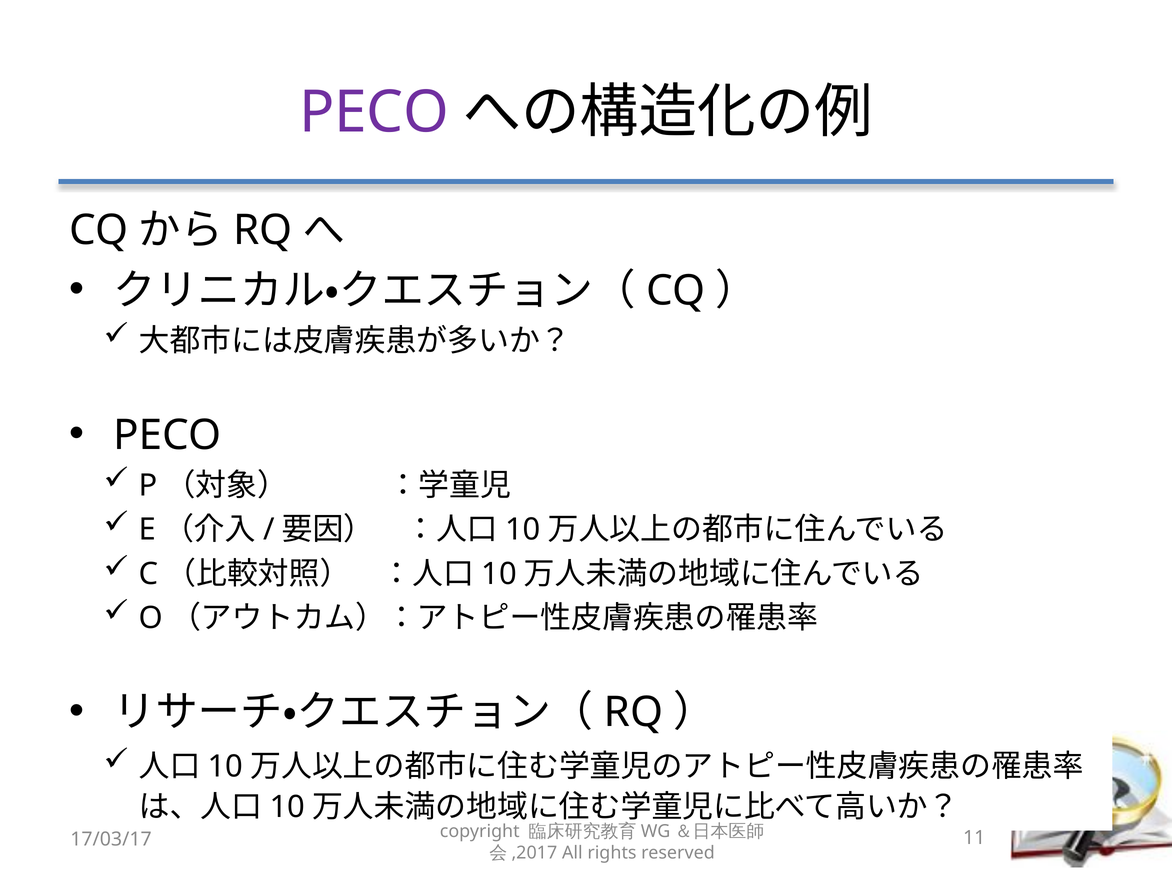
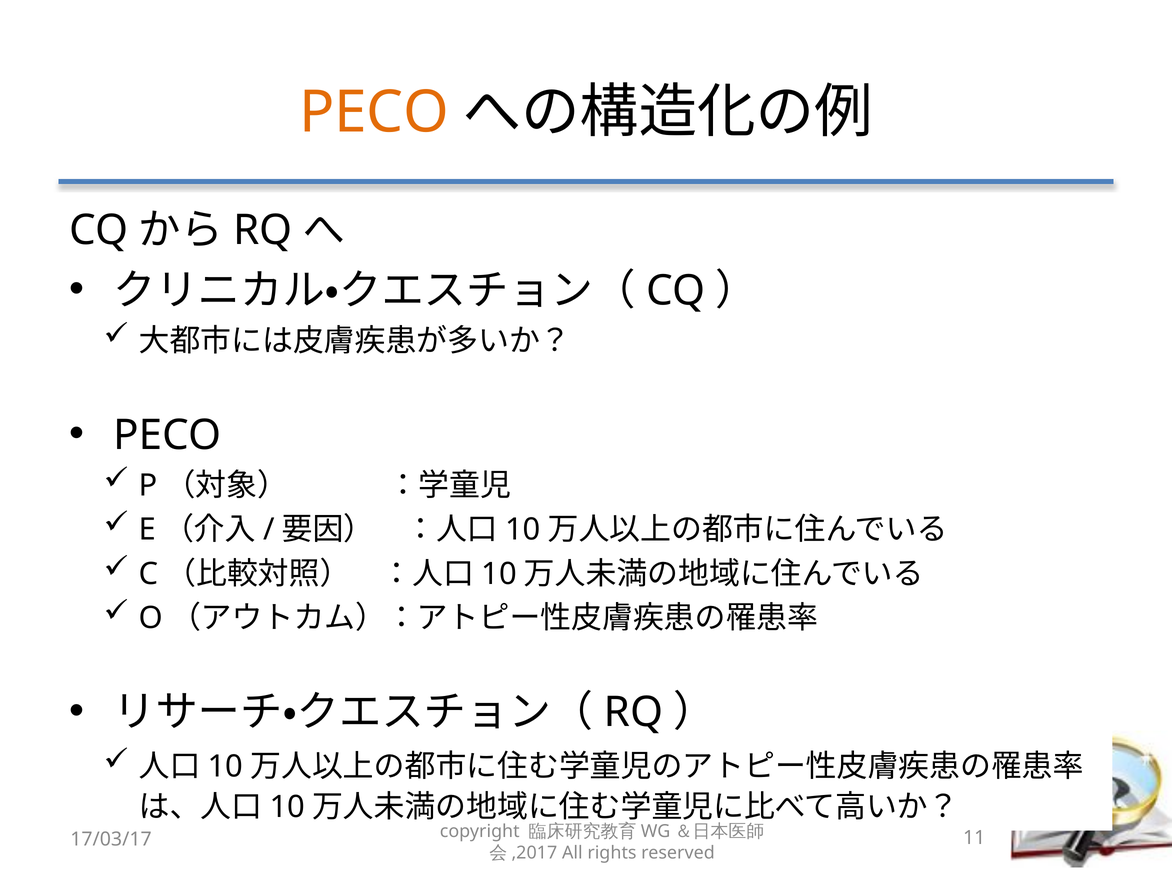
PECO colour: purple -> orange (374, 113)
